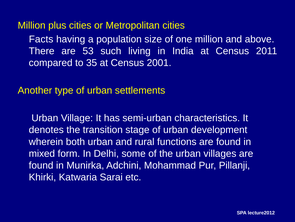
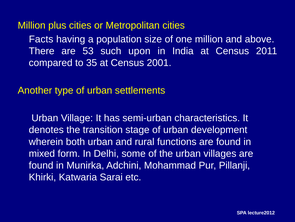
living: living -> upon (139, 51)
